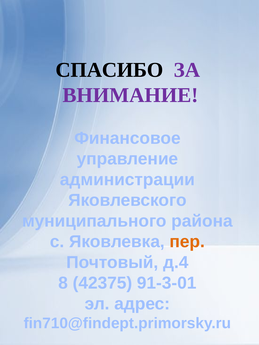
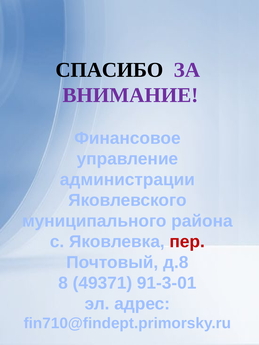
пер colour: orange -> red (187, 242)
д.4: д.4 -> д.8 (176, 263)
42375: 42375 -> 49371 (102, 283)
